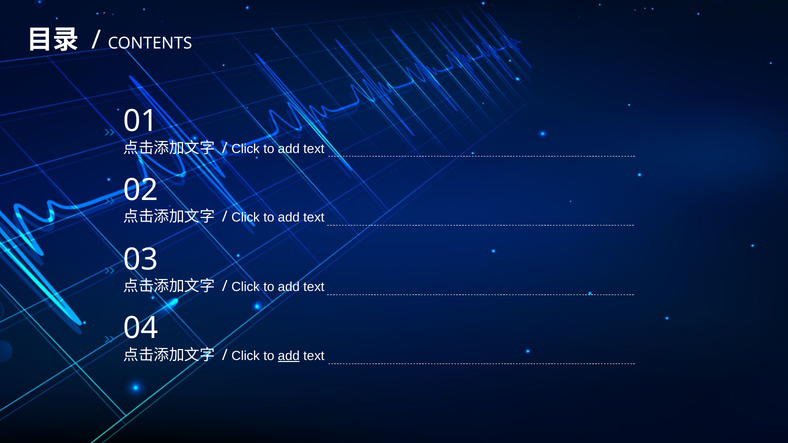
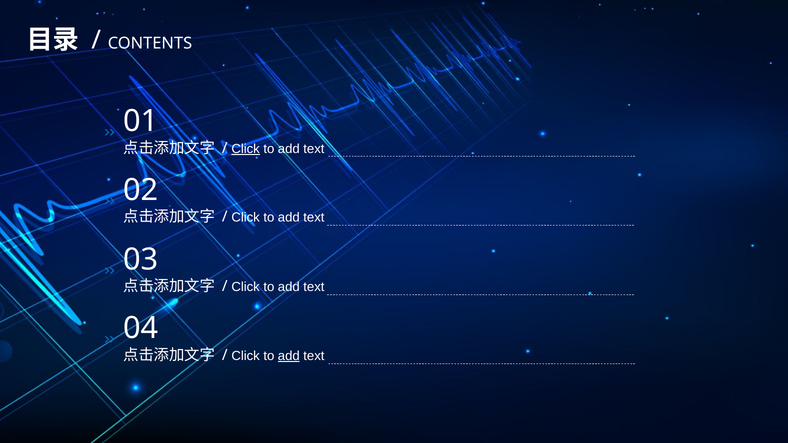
Click underline: none -> present (246, 149)
